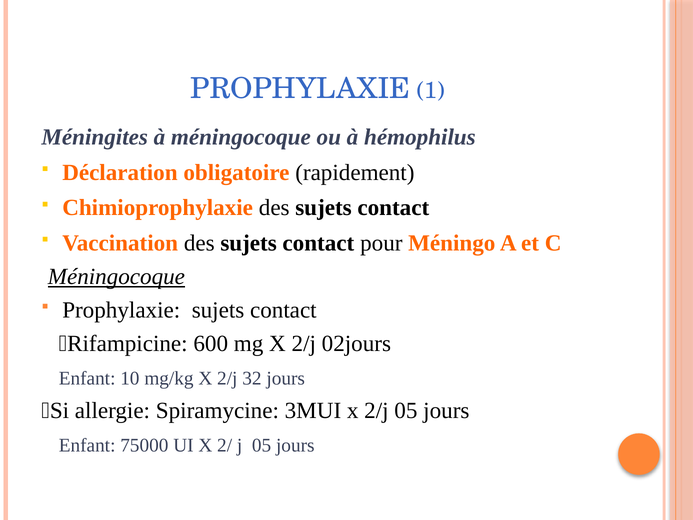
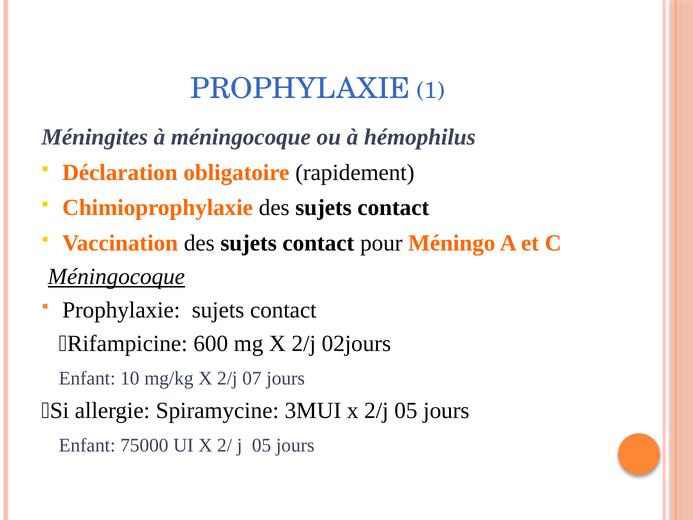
32: 32 -> 07 (252, 378)
